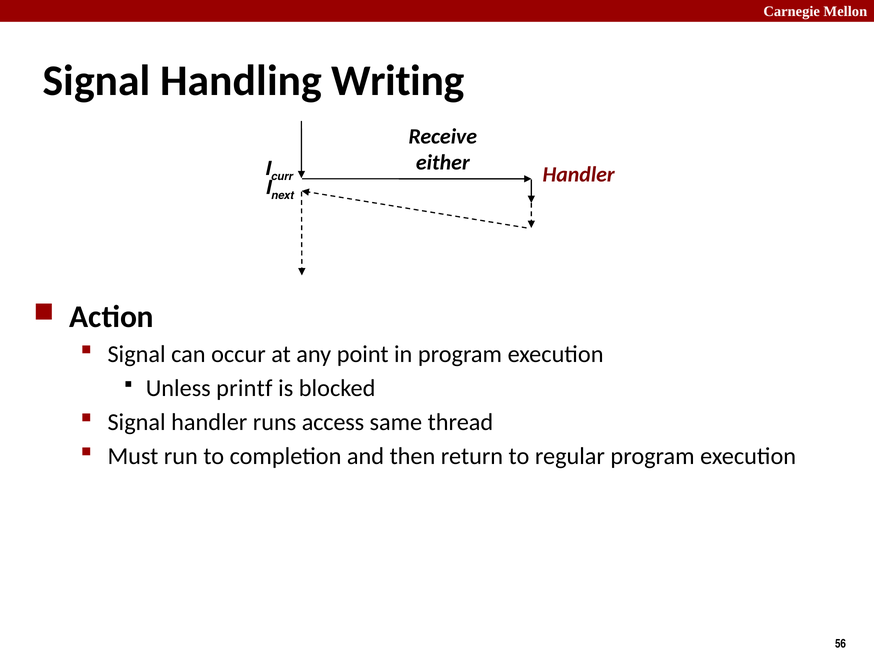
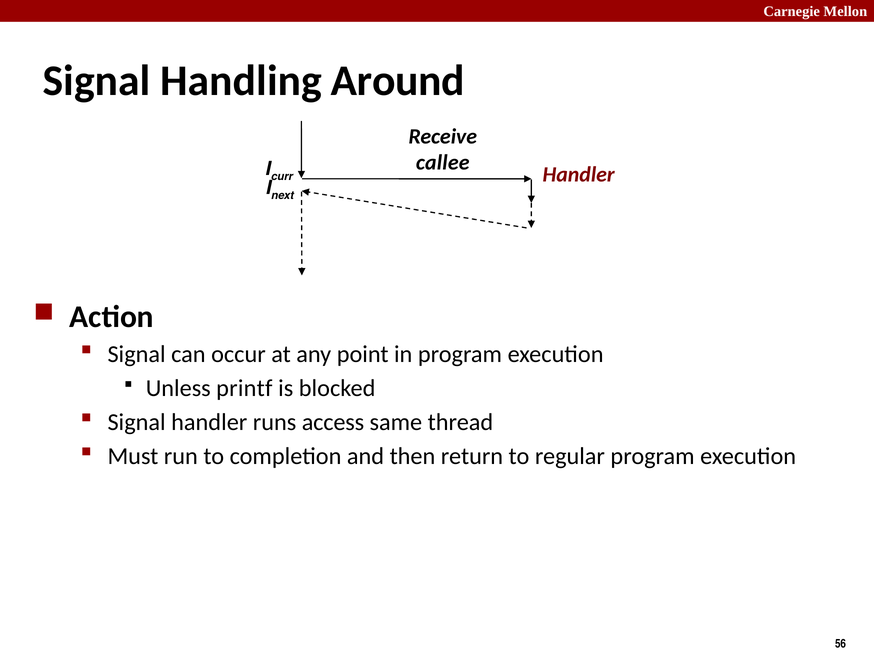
Writing: Writing -> Around (398, 81)
either: either -> callee (443, 163)
